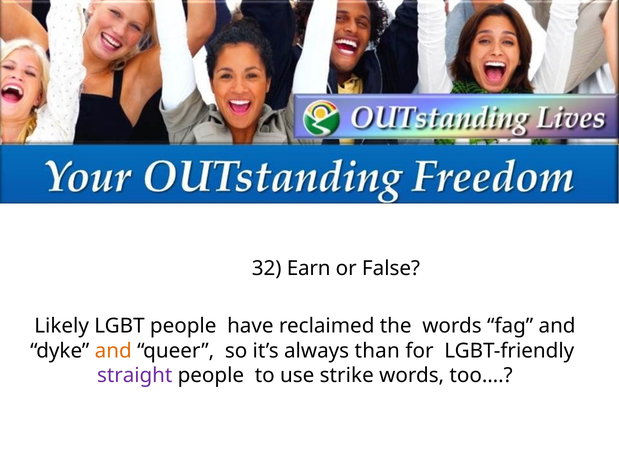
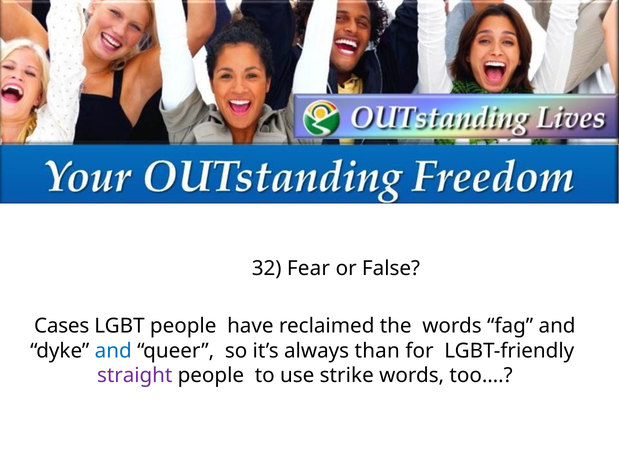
Earn: Earn -> Fear (308, 269)
Likely: Likely -> Cases (62, 326)
and colour: orange -> blue (113, 351)
